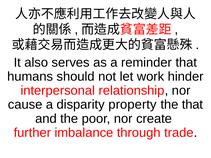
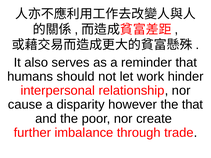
property: property -> however (133, 105)
